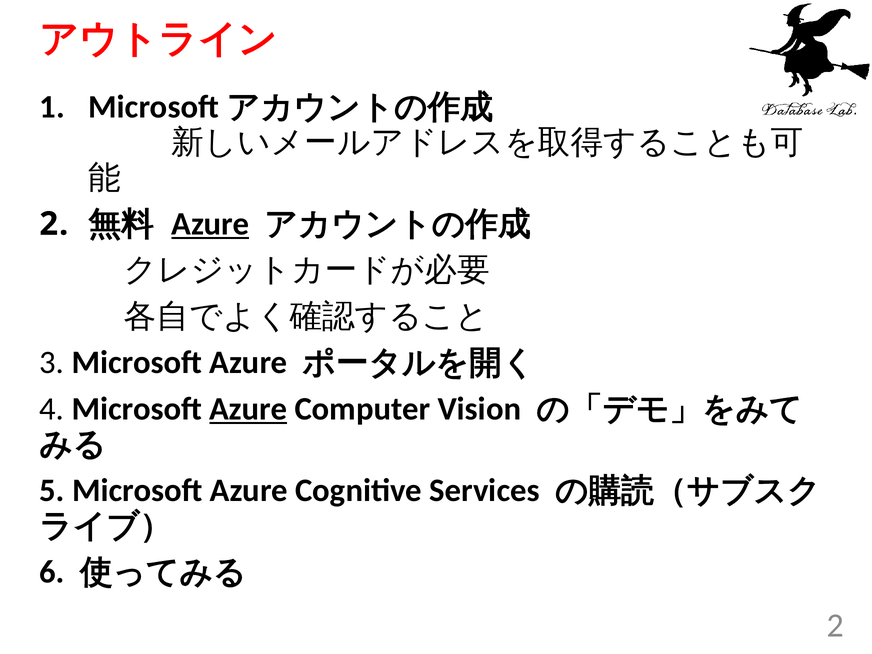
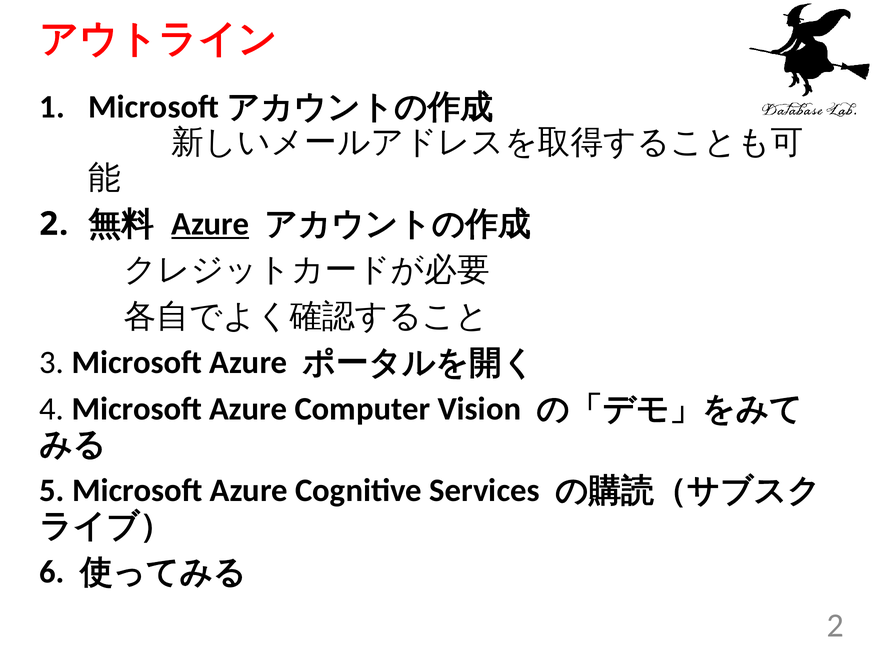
Azure underline: present -> none (248, 409)
